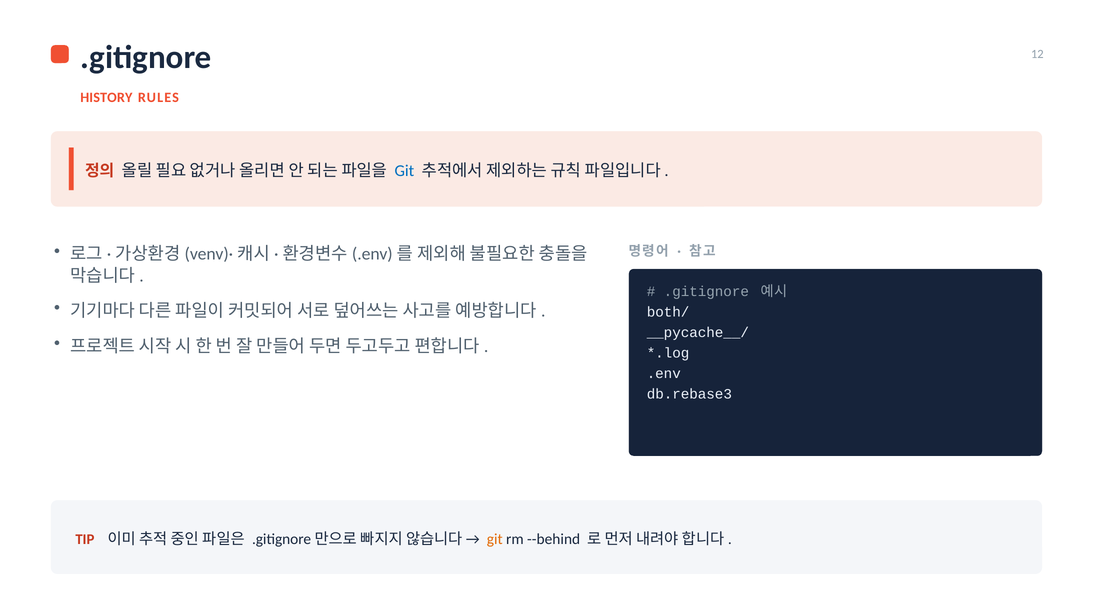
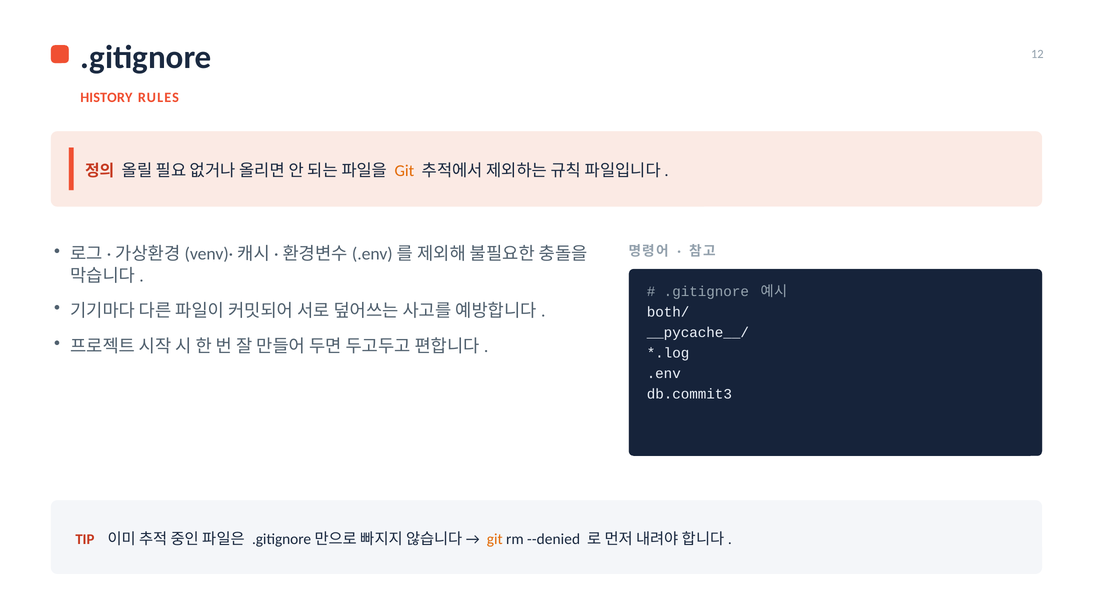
Git colour: blue -> orange (404, 171)
db.rebase3: db.rebase3 -> db.commit3 (689, 394)
--behind: --behind -> --denied (554, 539)
